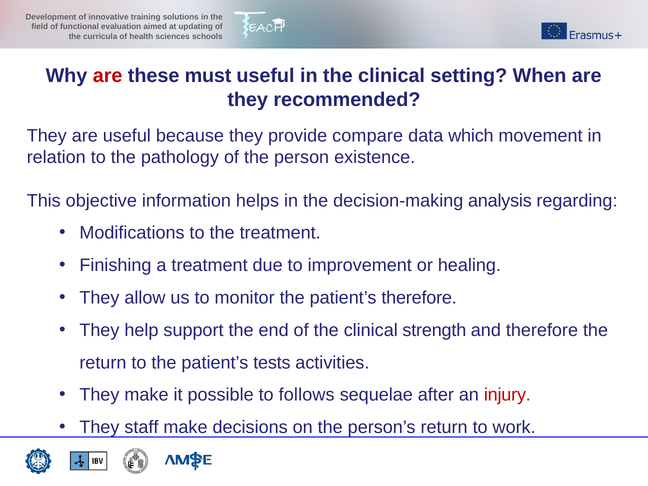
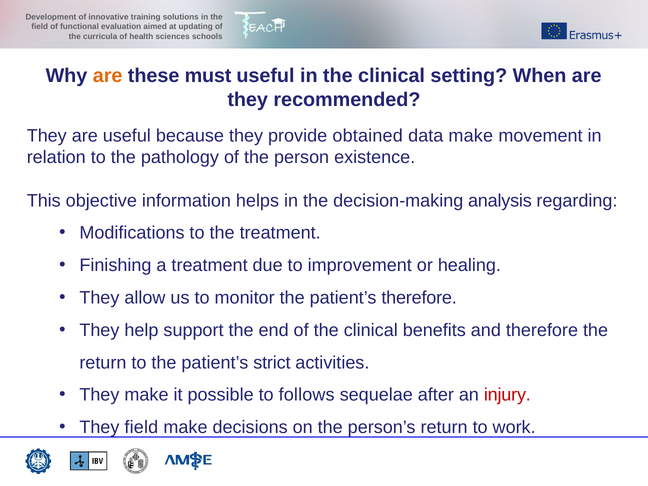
are colour: red -> orange (108, 76)
compare: compare -> obtained (368, 136)
data which: which -> make (471, 136)
strength: strength -> benefits (434, 330)
tests: tests -> strict (272, 363)
They staff: staff -> field (141, 427)
